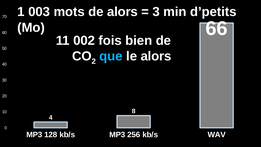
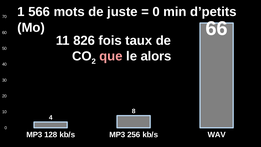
003: 003 -> 566 (39, 12)
de alors: alors -> juste (122, 12)
3: 3 -> 0 (156, 12)
002: 002 -> 826 (84, 41)
bien: bien -> taux (139, 41)
que colour: light blue -> pink (111, 56)
